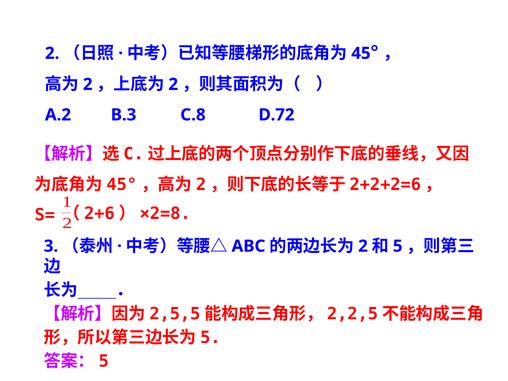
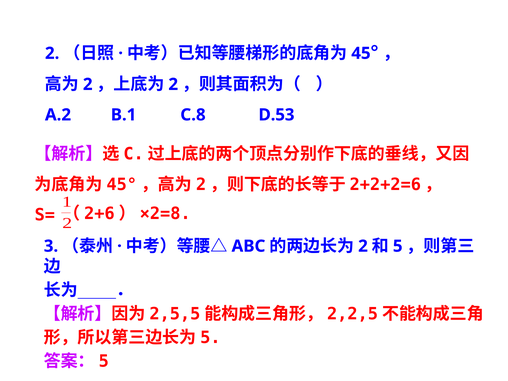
B.3: B.3 -> B.1 (124, 115)
D.72: D.72 -> D.53 (276, 115)
